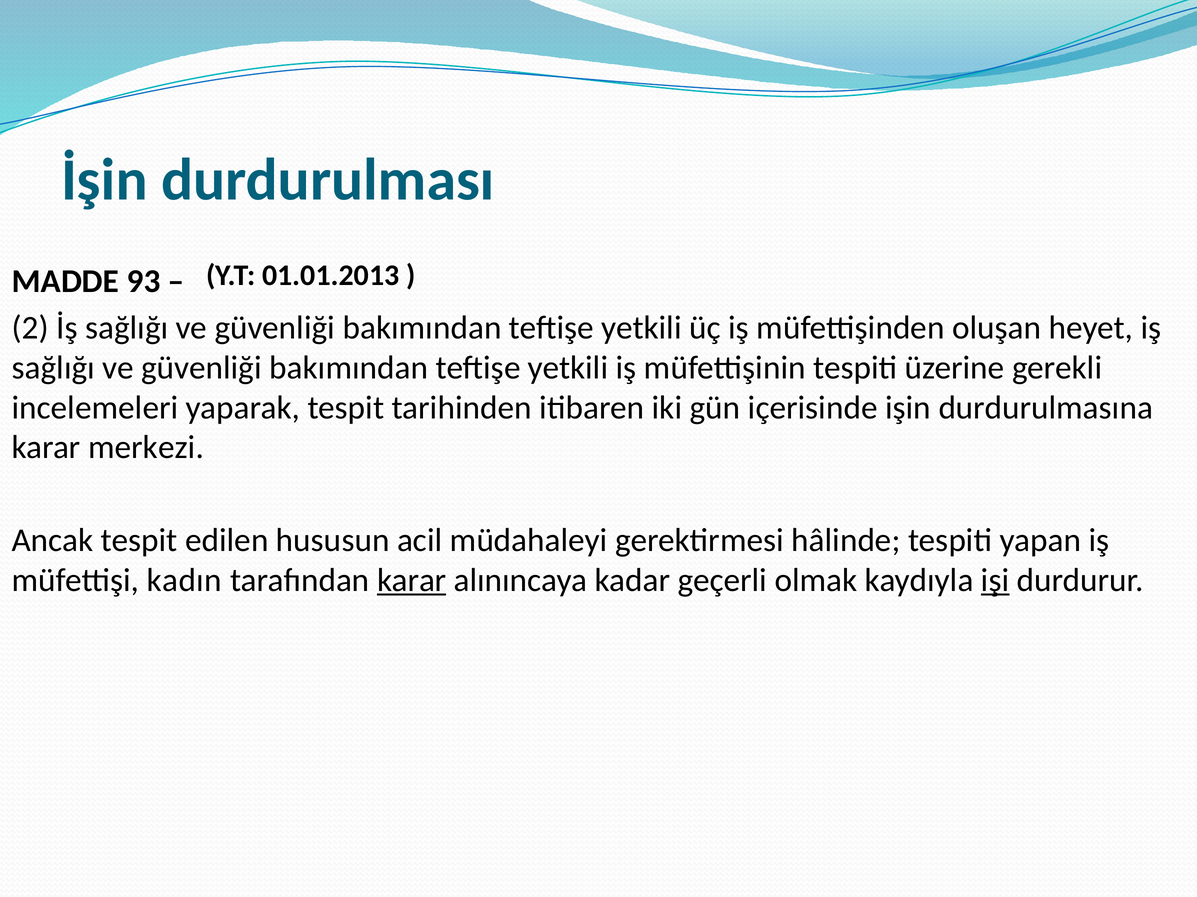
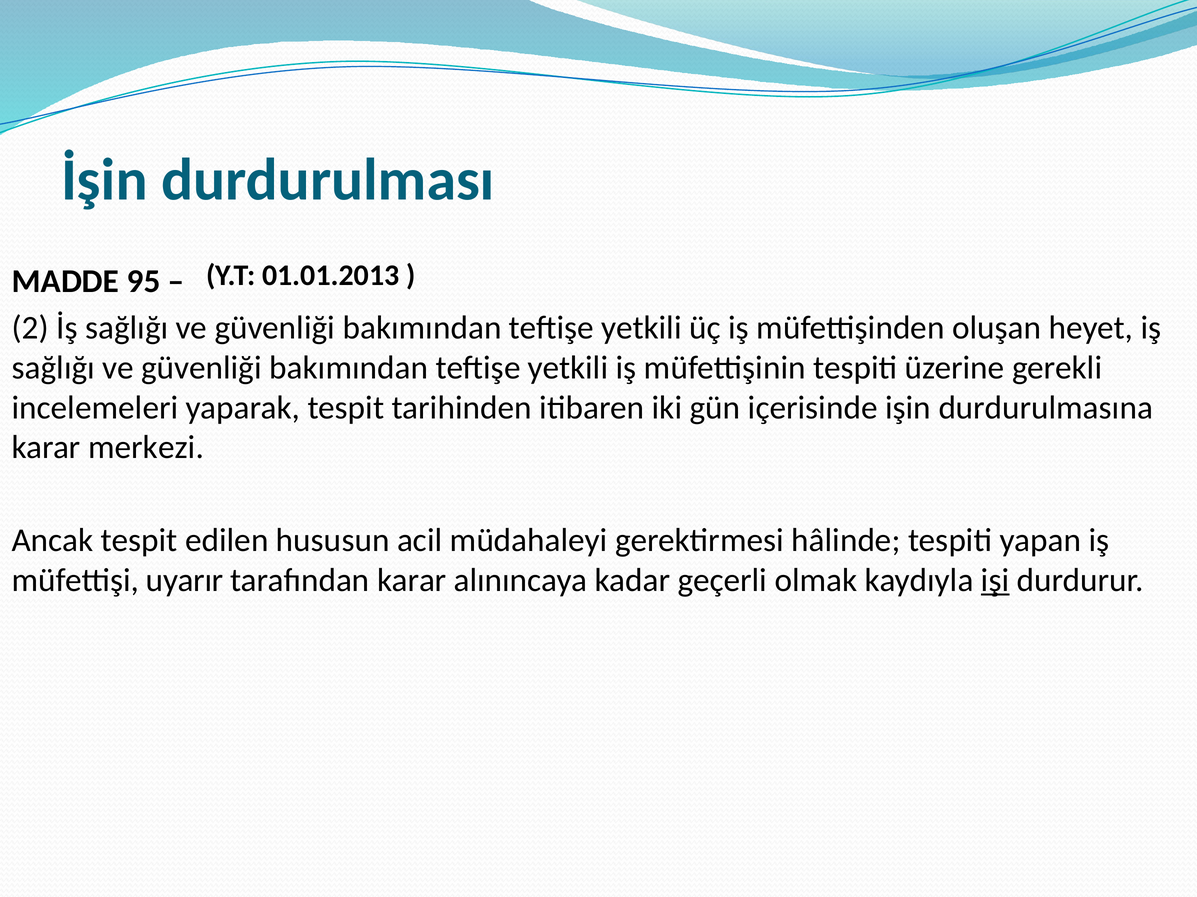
93: 93 -> 95 (143, 282)
kadın: kadın -> uyarır (185, 581)
karar underline: present -> none (412, 581)
